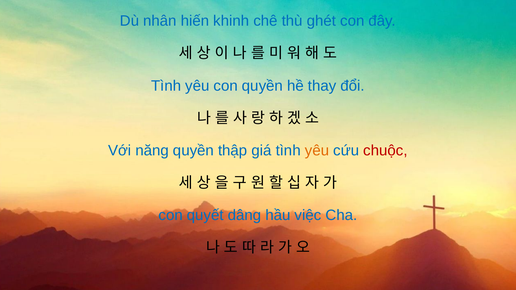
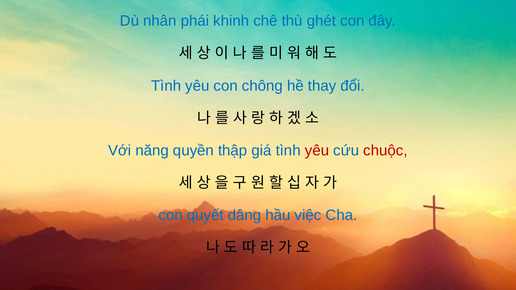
hiến: hiến -> phái (195, 21)
con quyền: quyền -> chông (262, 86)
yêu colour: orange -> red (317, 151)
